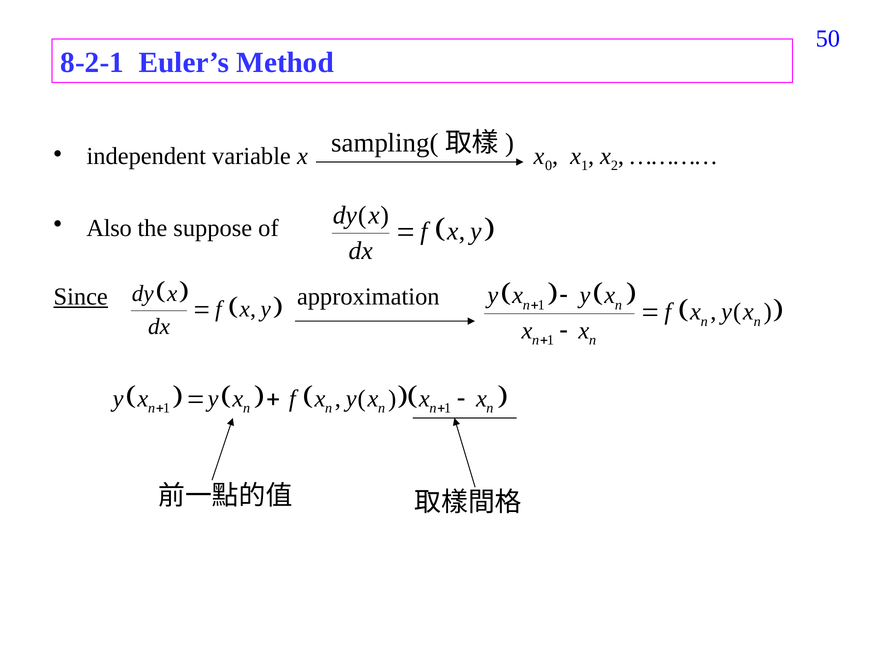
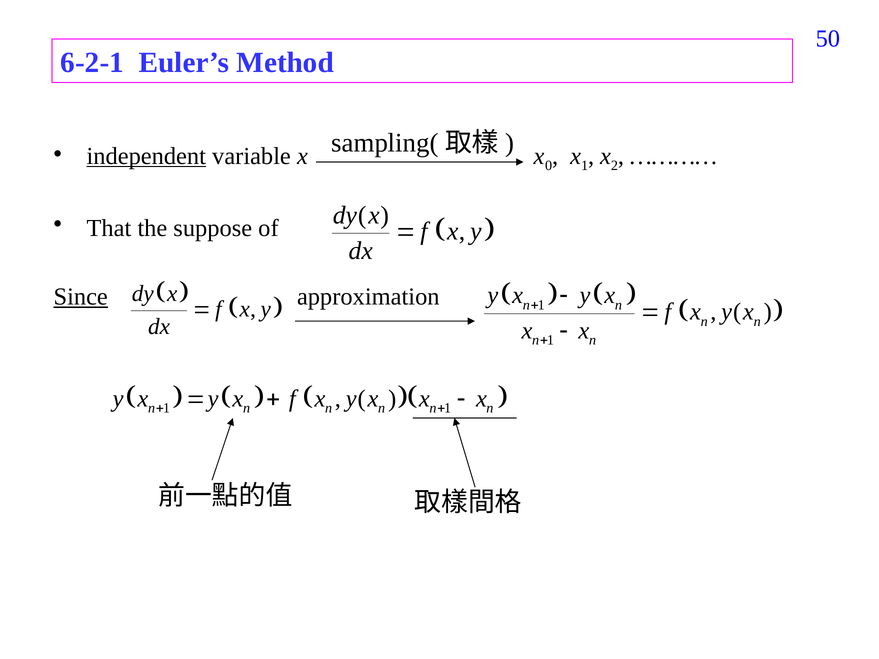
8-2-1: 8-2-1 -> 6-2-1 (92, 63)
independent underline: none -> present (146, 156)
Also: Also -> That (109, 228)
